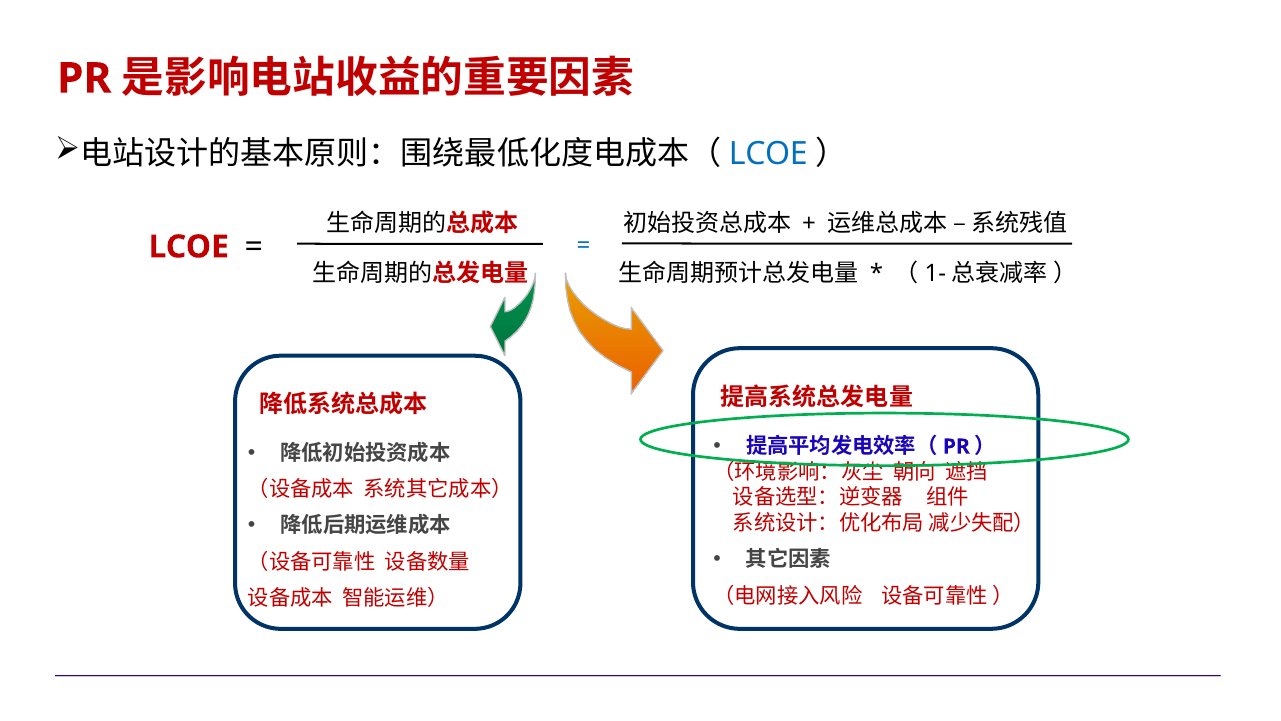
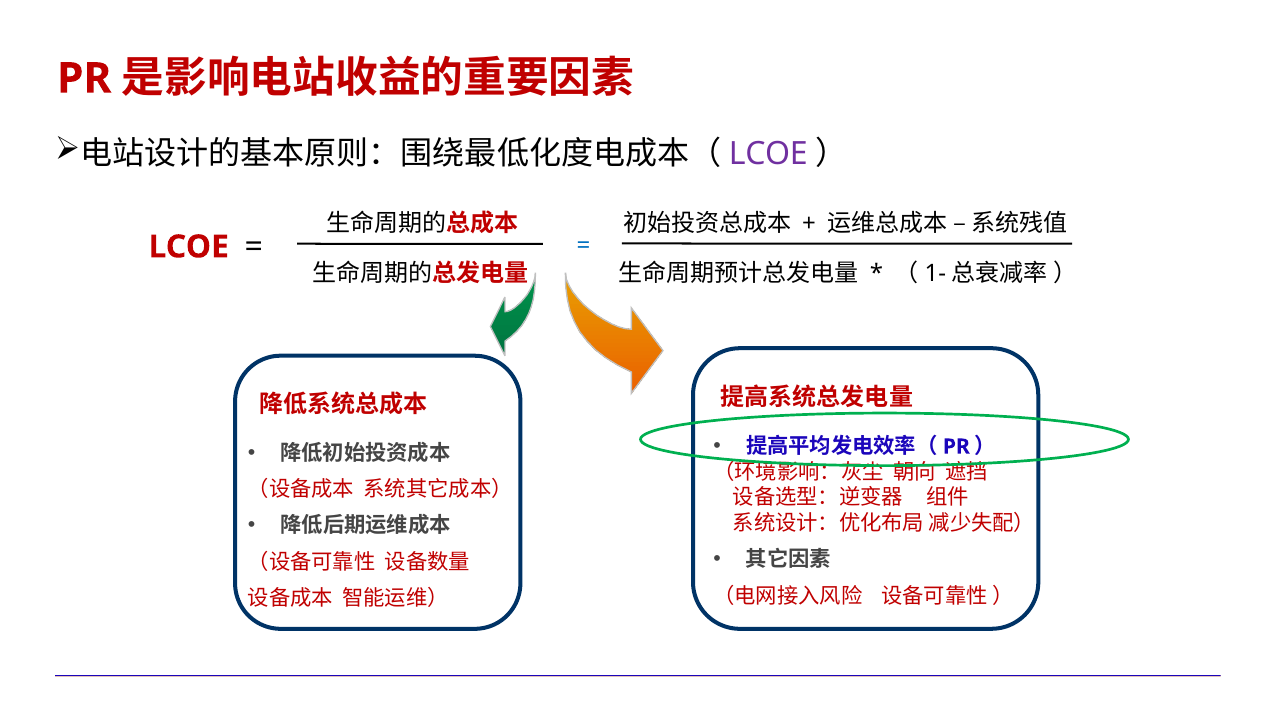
LCOE colour: blue -> purple (768, 154)
